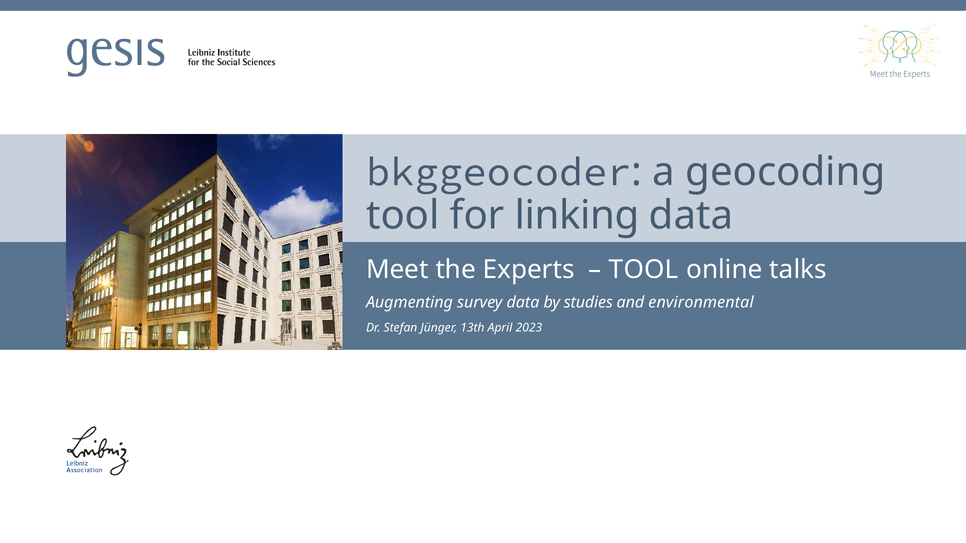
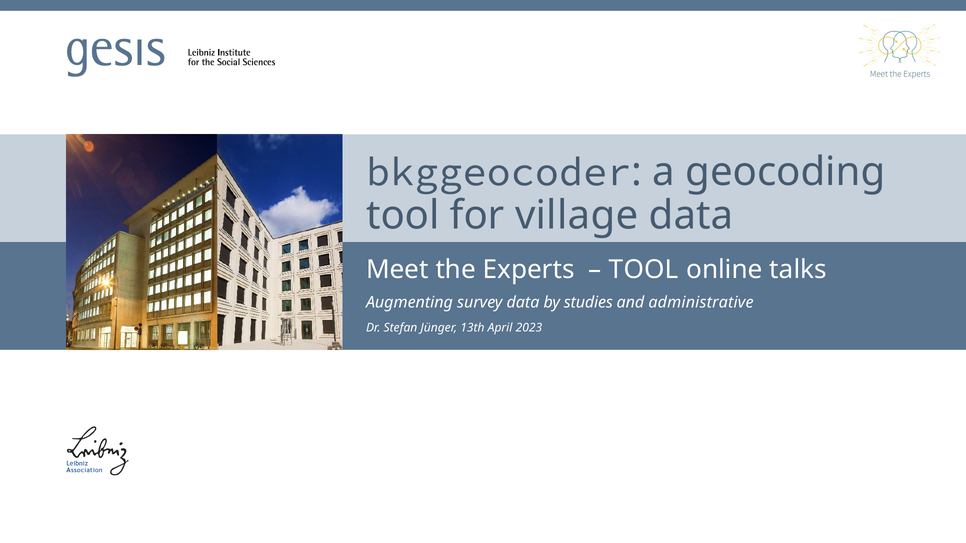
linking: linking -> village (577, 216)
environmental: environmental -> administrative (701, 303)
